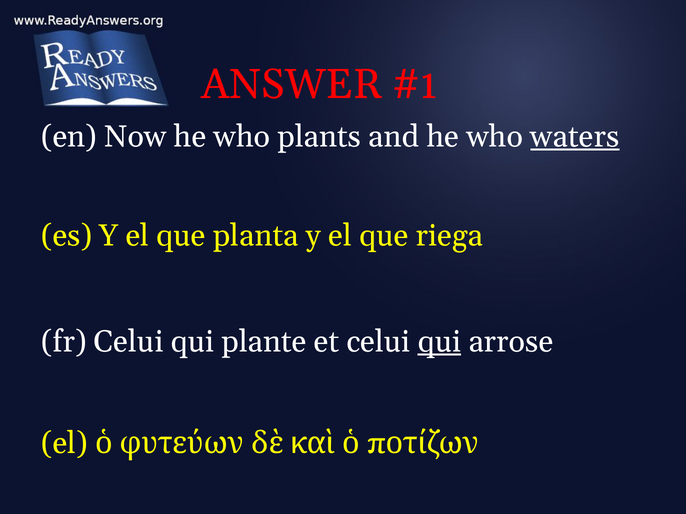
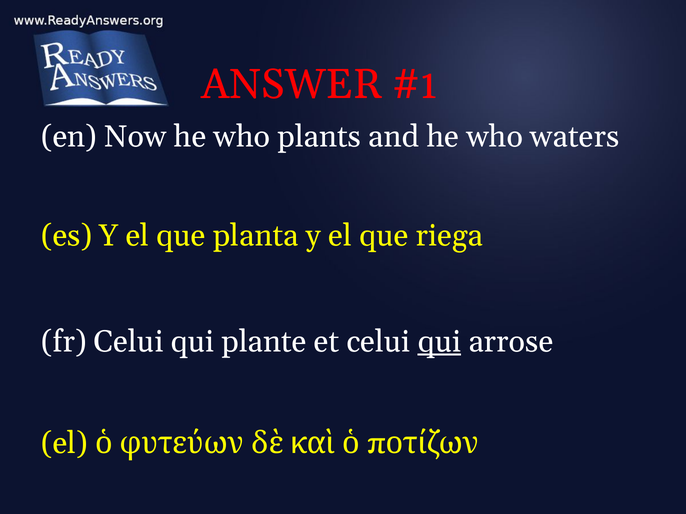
waters underline: present -> none (575, 137)
